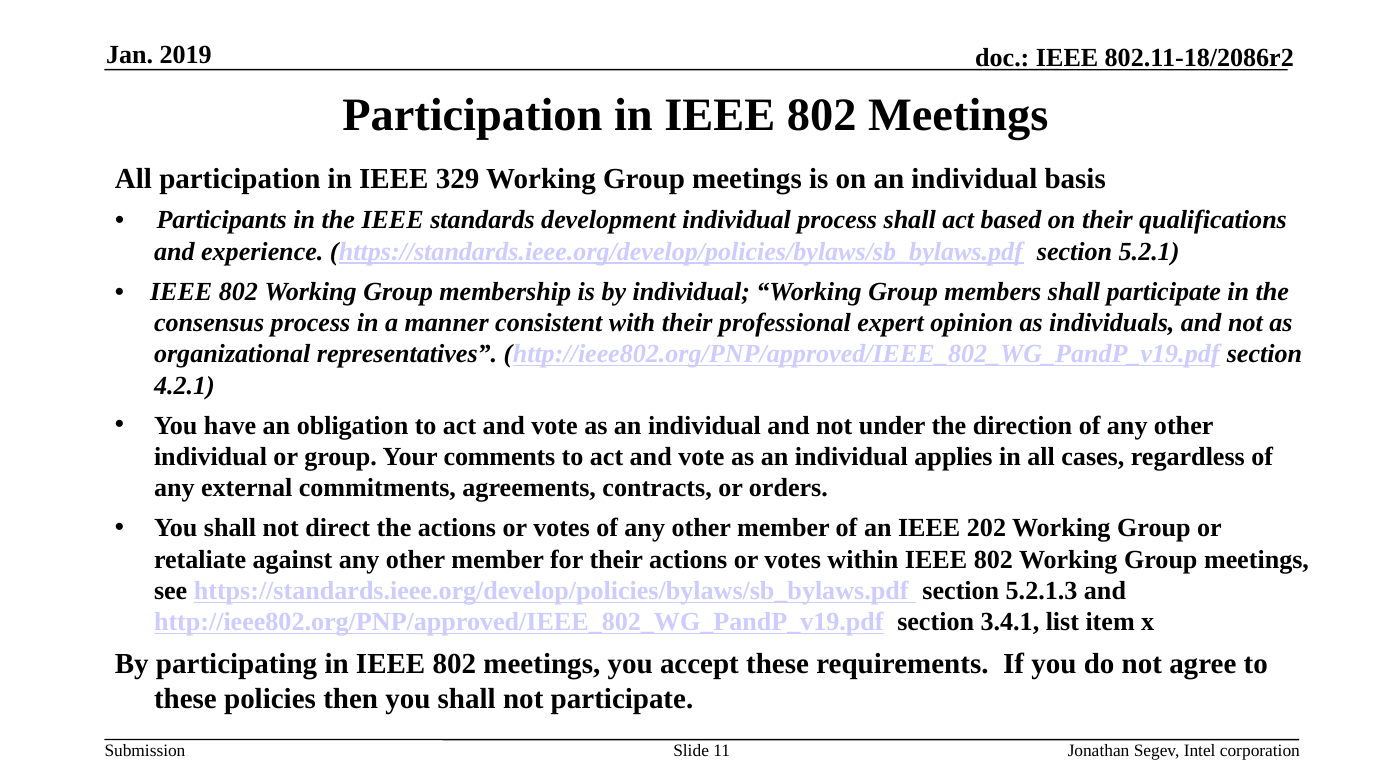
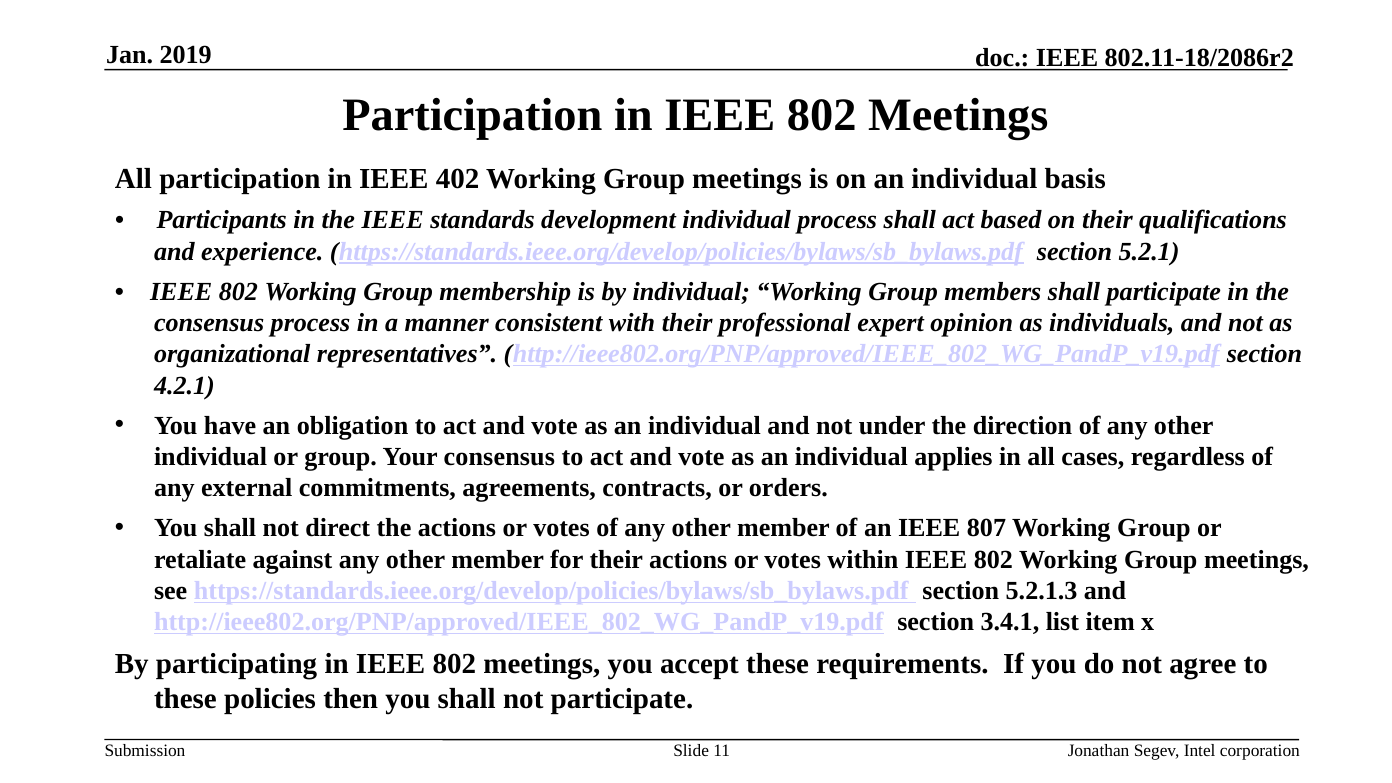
329: 329 -> 402 (458, 179)
Your comments: comments -> consensus (499, 457)
202: 202 -> 807 (987, 528)
